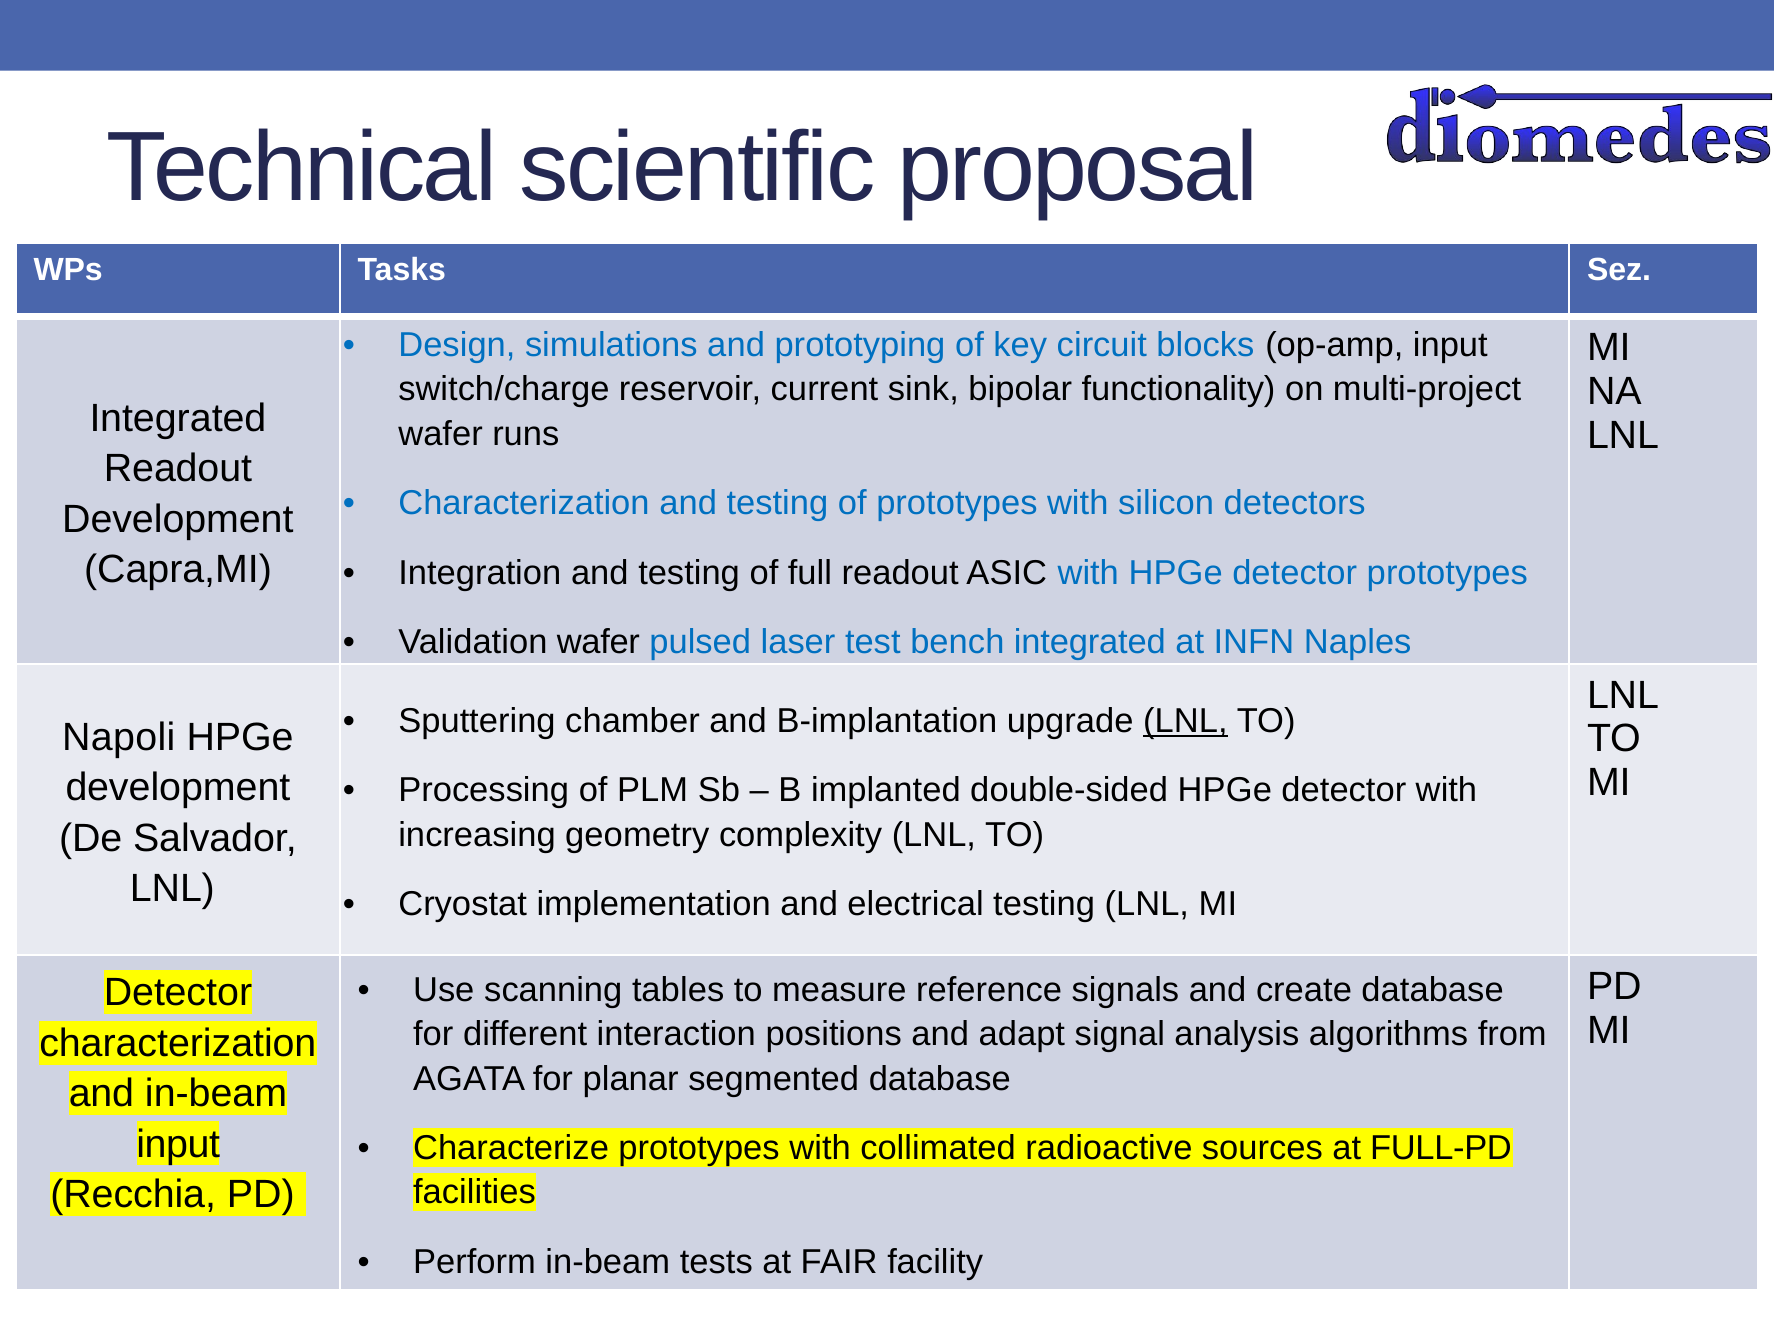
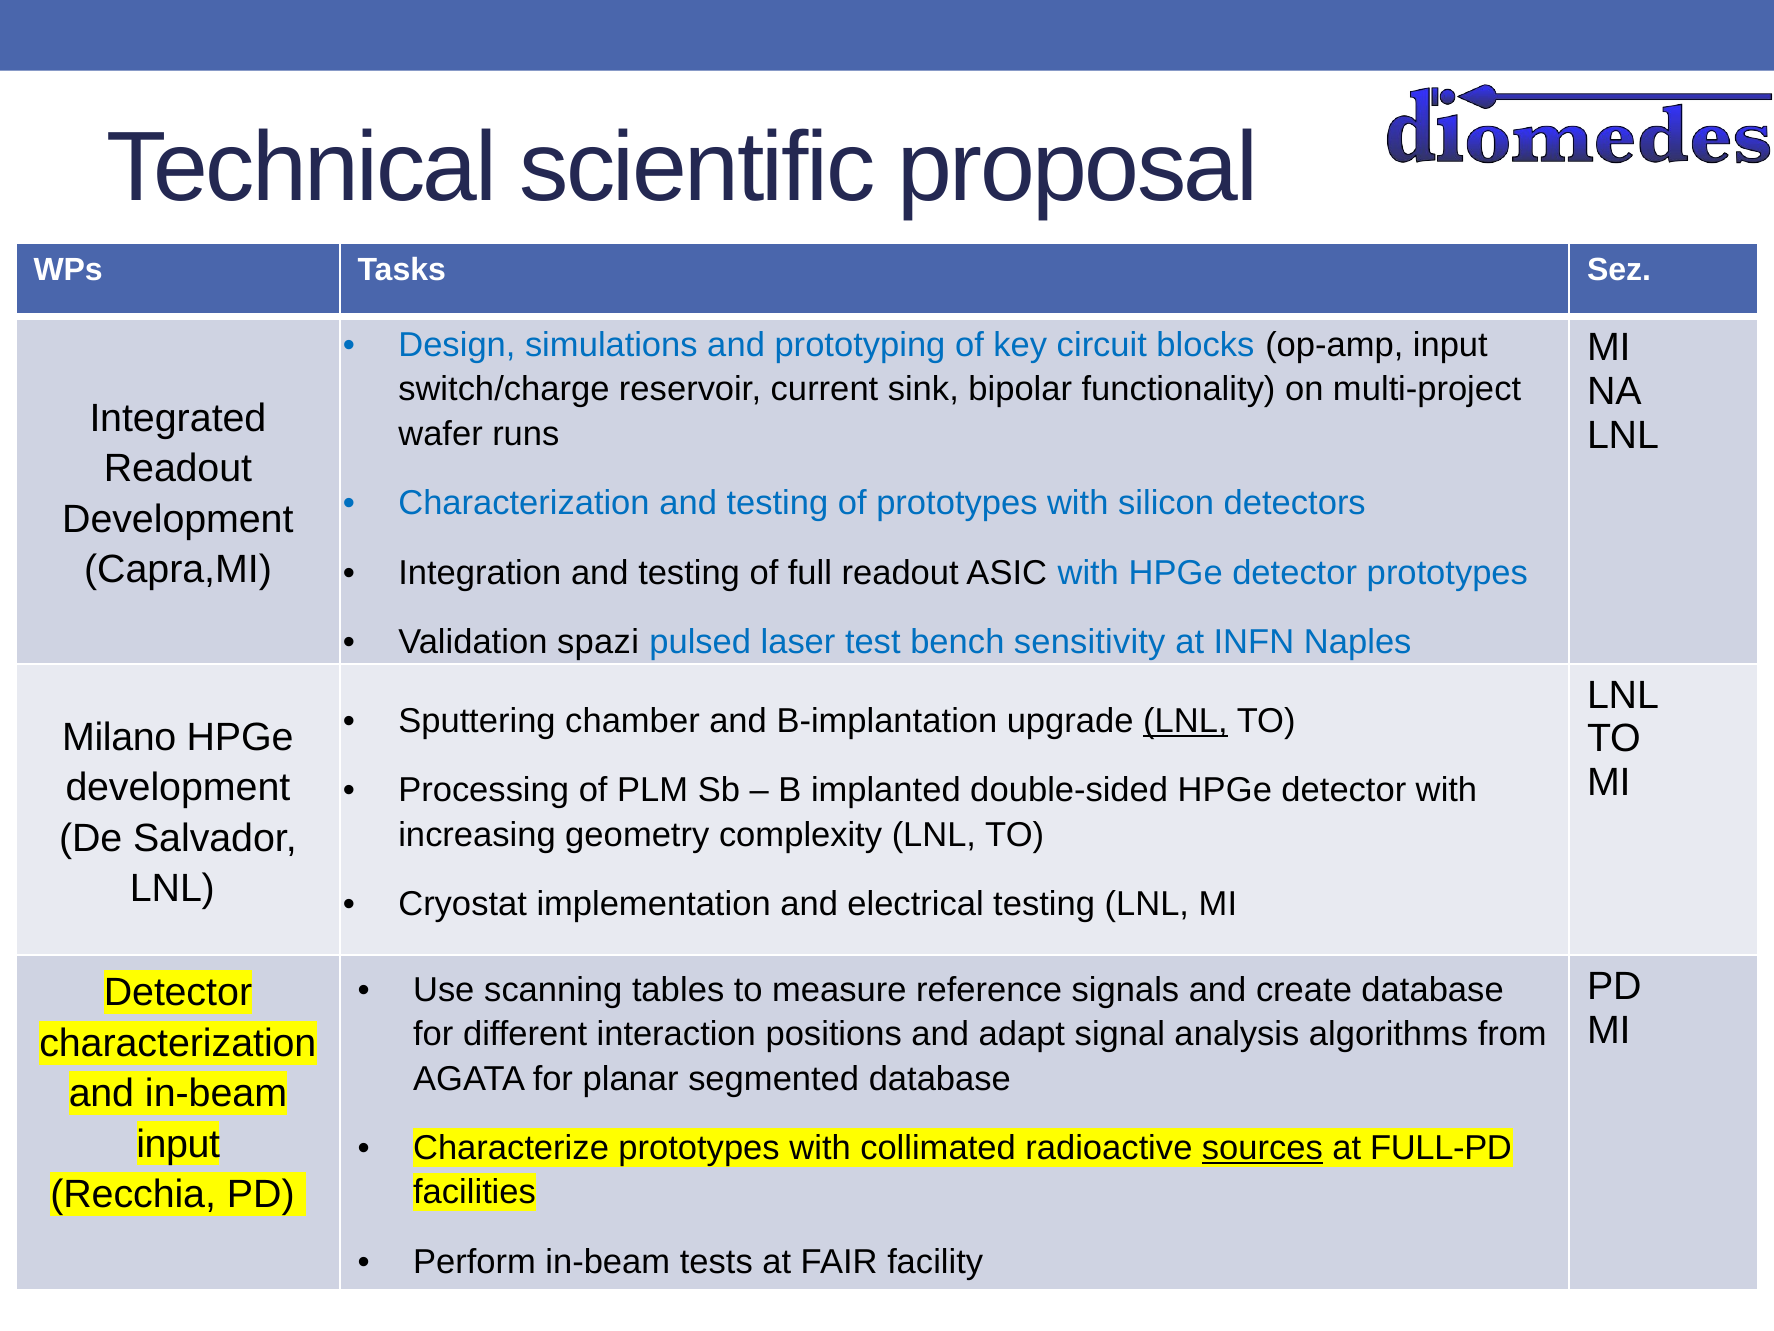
Validation wafer: wafer -> spazi (598, 642)
bench integrated: integrated -> sensitivity (1090, 642)
Napoli: Napoli -> Milano (119, 737)
sources underline: none -> present (1262, 1148)
